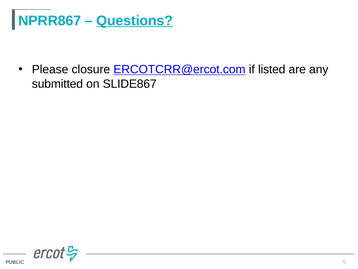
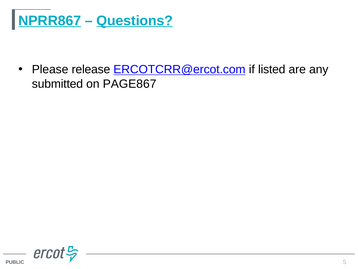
NPRR867 underline: none -> present (50, 21)
closure: closure -> release (91, 69)
SLIDE867: SLIDE867 -> PAGE867 (130, 84)
